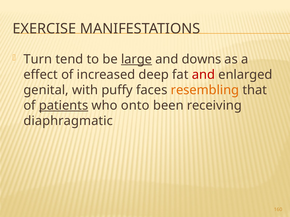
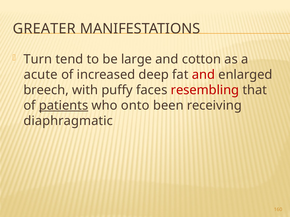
EXERCISE: EXERCISE -> GREATER (44, 29)
large underline: present -> none (137, 59)
downs: downs -> cotton (201, 59)
effect: effect -> acute (41, 75)
genital: genital -> breech (46, 90)
resembling colour: orange -> red (205, 90)
